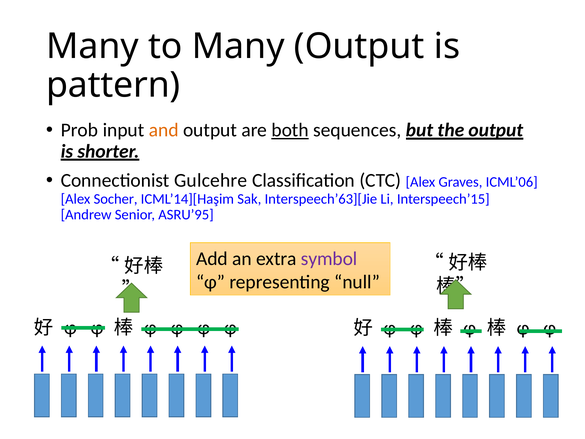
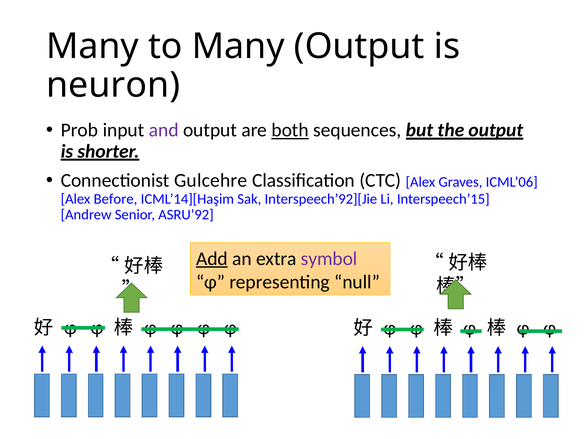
pattern: pattern -> neuron (113, 85)
and colour: orange -> purple (164, 130)
Socher: Socher -> Before (115, 199)
Interspeech’63][Jie: Interspeech’63][Jie -> Interspeech’92][Jie (321, 199)
ASRU’95: ASRU’95 -> ASRU’92 (186, 215)
Add underline: none -> present (212, 259)
